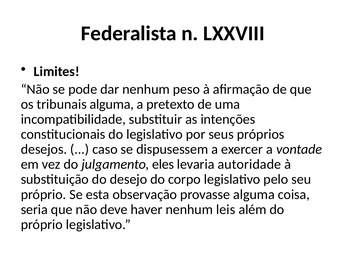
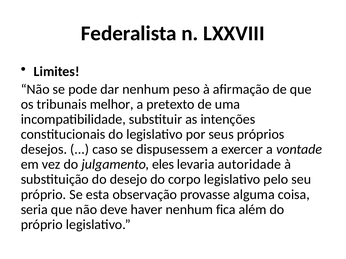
tribunais alguma: alguma -> melhor (112, 104)
leis: leis -> fica (226, 210)
